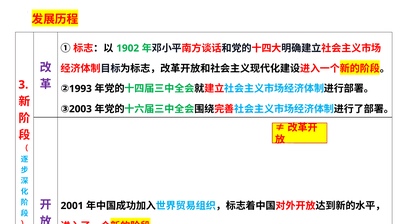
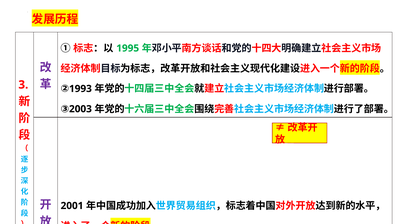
1902: 1902 -> 1995 (128, 48)
